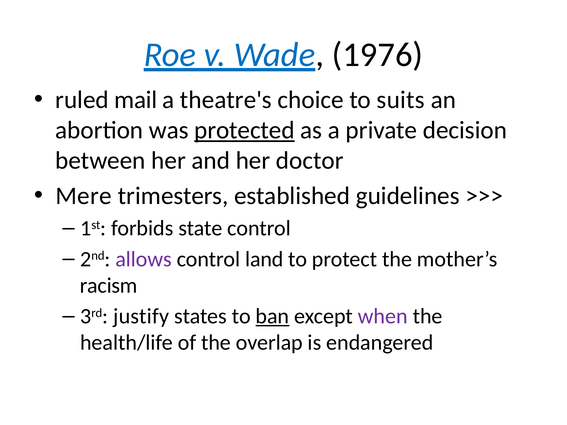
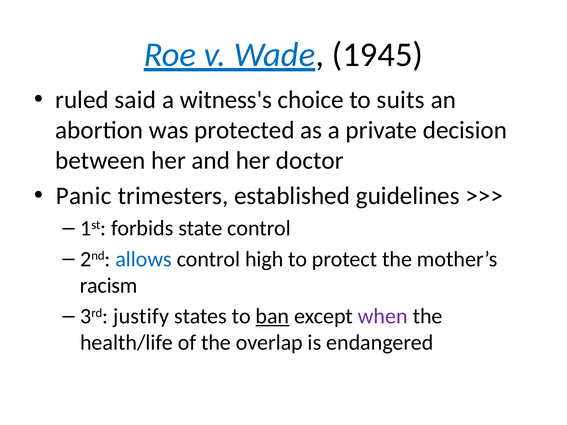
1976: 1976 -> 1945 (377, 55)
mail: mail -> said (135, 100)
theatre's: theatre's -> witness's (226, 100)
protected underline: present -> none (244, 130)
Mere: Mere -> Panic (84, 196)
allows colour: purple -> blue (144, 259)
land: land -> high (264, 259)
